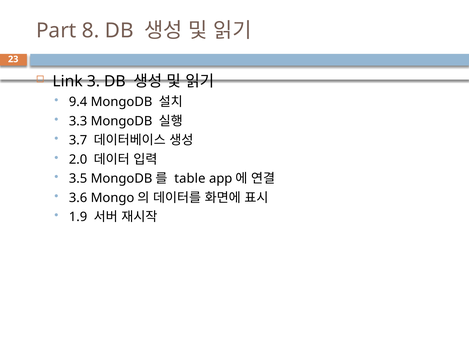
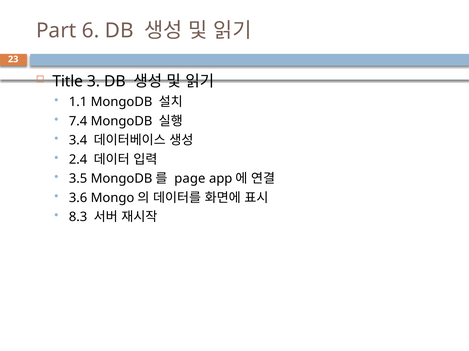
8: 8 -> 6 (91, 31)
Link: Link -> Title (68, 82)
9.4: 9.4 -> 1.1 (78, 102)
3.3: 3.3 -> 7.4 (78, 121)
3.7: 3.7 -> 3.4 (78, 141)
2.0: 2.0 -> 2.4 (78, 160)
table: table -> page (190, 179)
1.9: 1.9 -> 8.3 (78, 217)
